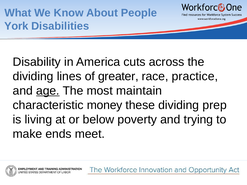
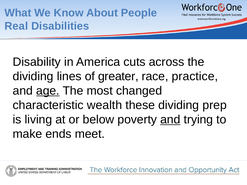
York: York -> Real (16, 26)
maintain: maintain -> changed (139, 91)
money: money -> wealth (104, 105)
and underline: none -> present (170, 120)
